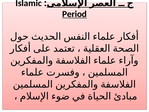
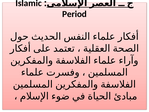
Period underline: present -> none (74, 14)
